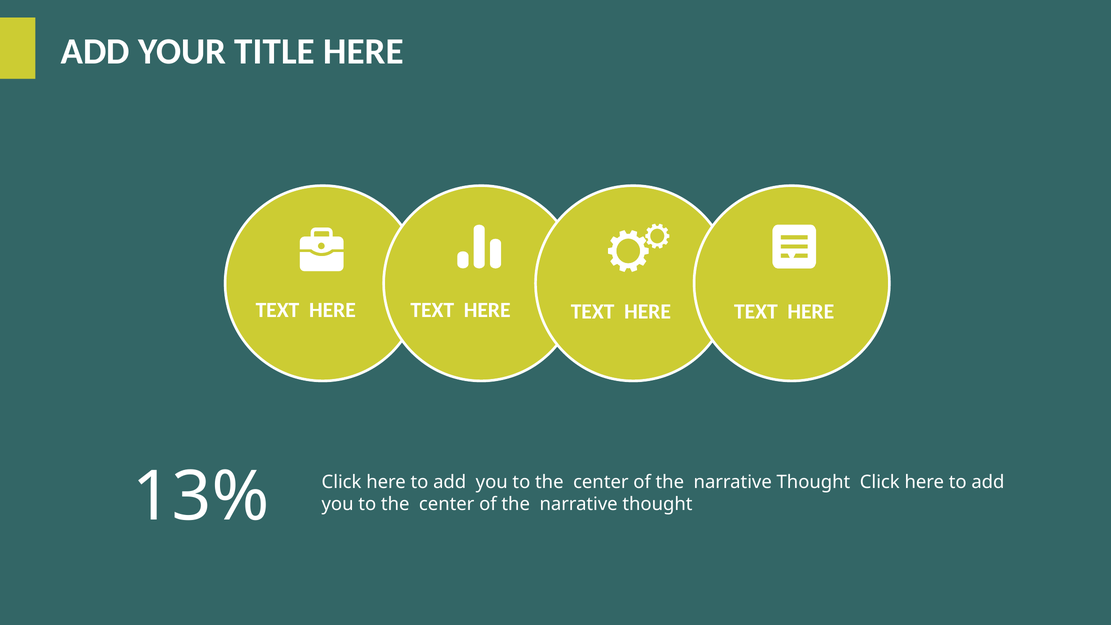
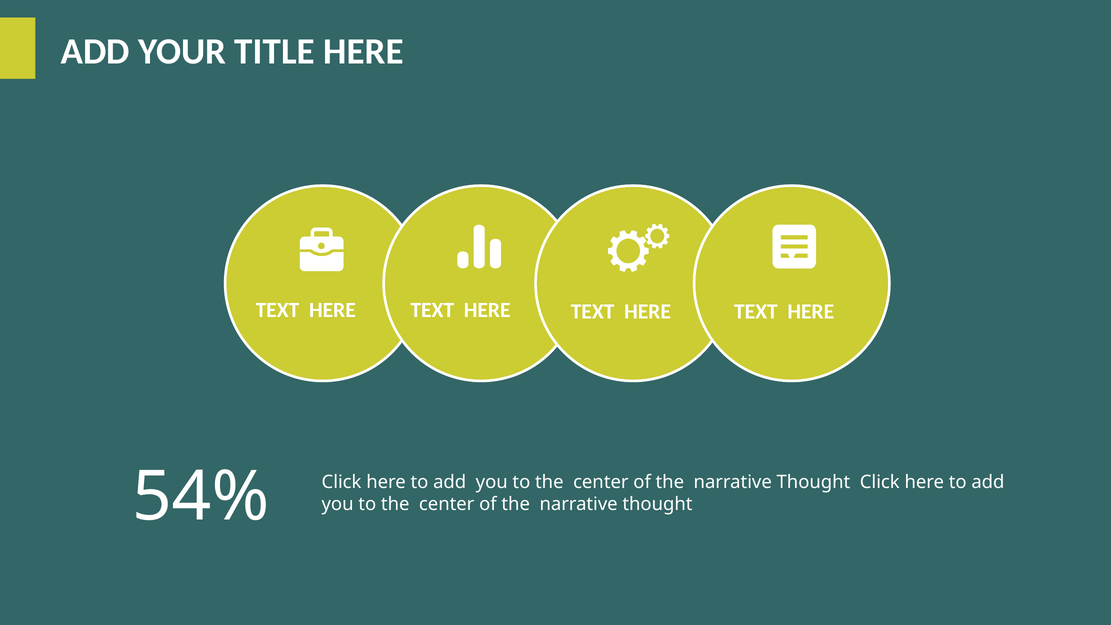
13%: 13% -> 54% (201, 497)
